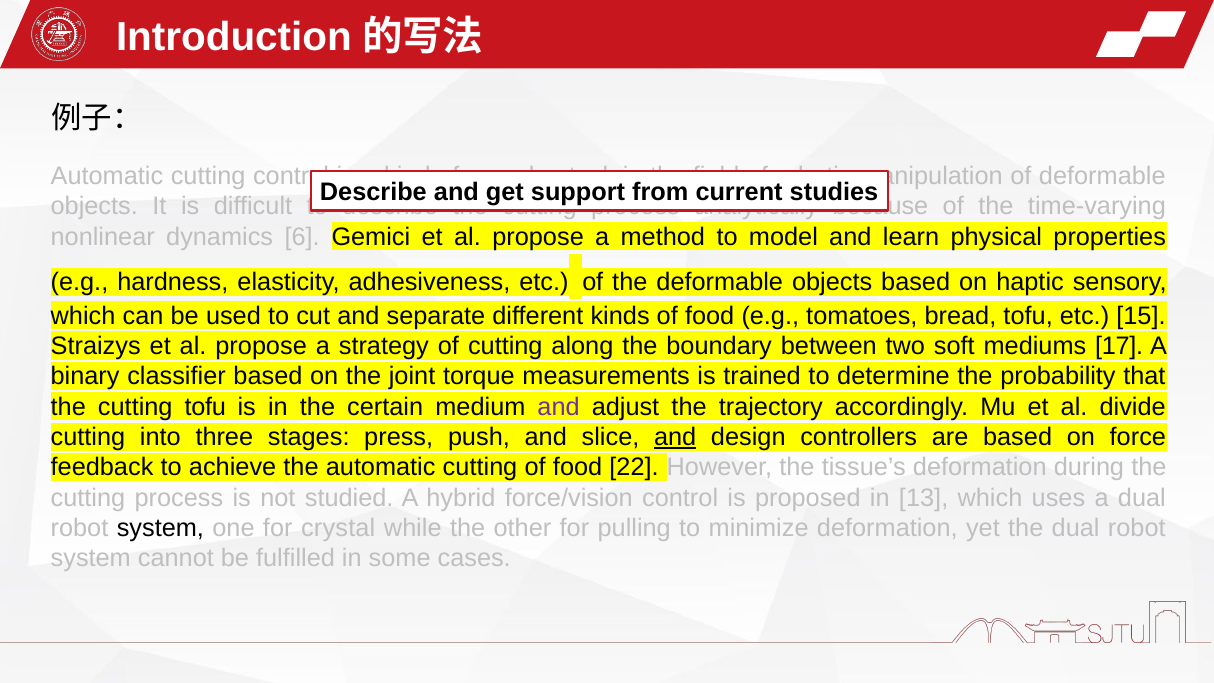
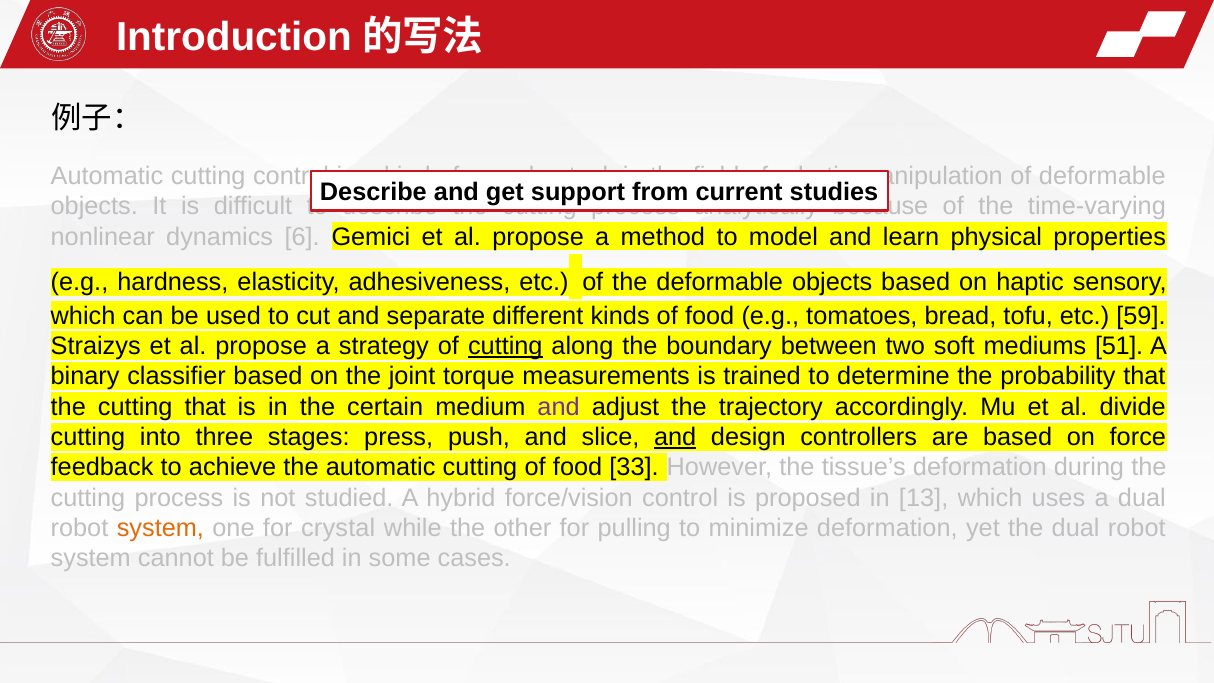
15: 15 -> 59 (1141, 316)
cutting underline: none -> present (505, 346)
17: 17 -> 51 (1119, 346)
cutting tofu: tofu -> that (205, 407)
22: 22 -> 33 (634, 467)
system colour: black -> orange (160, 528)
